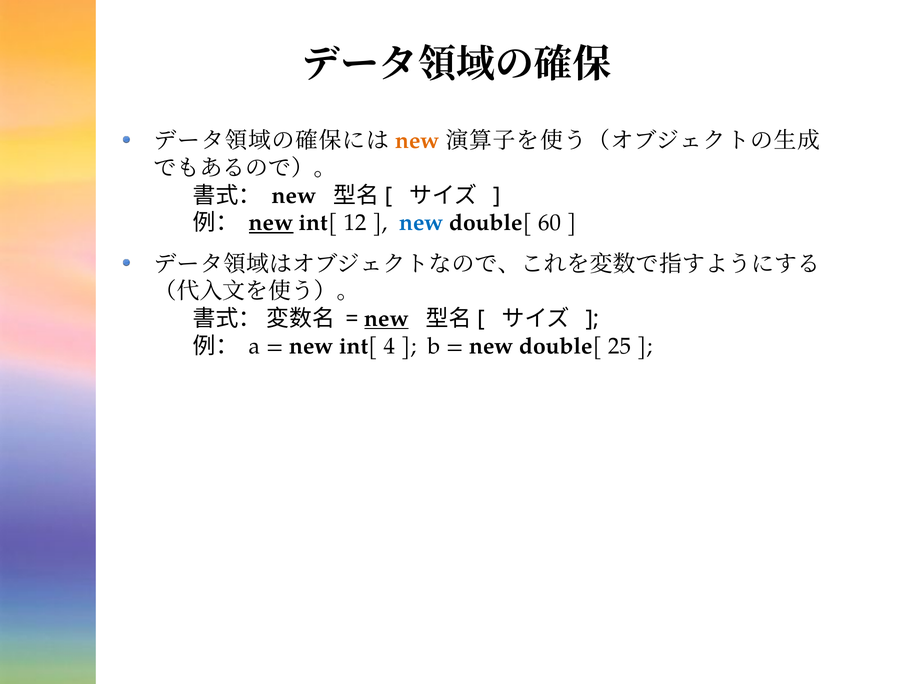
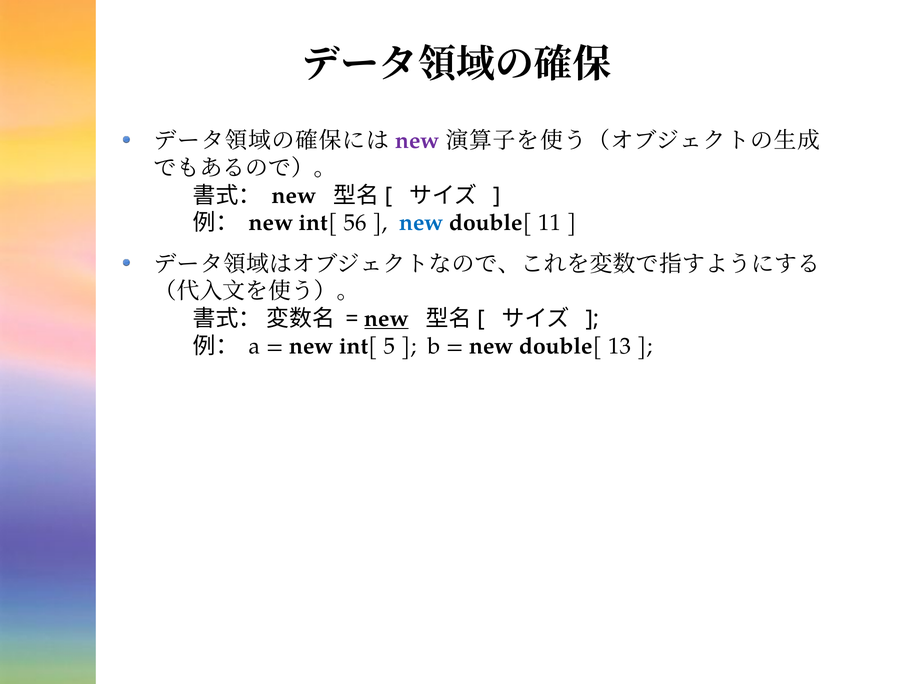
new colour: orange -> purple (417, 141)
new underline: present -> none (271, 223)
12: 12 -> 56 (355, 223)
60: 60 -> 11 (550, 223)
4: 4 -> 5 (389, 347)
25: 25 -> 13 (620, 347)
